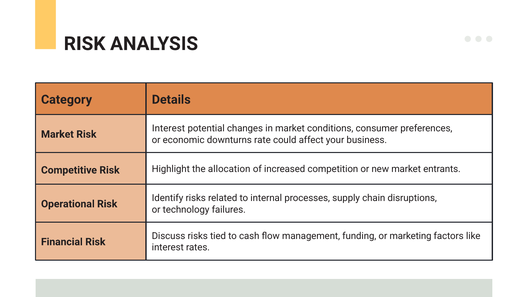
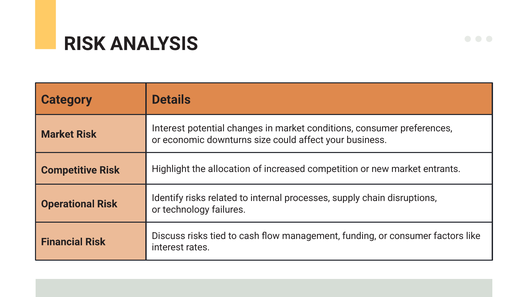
rate: rate -> size (262, 140)
or marketing: marketing -> consumer (411, 236)
